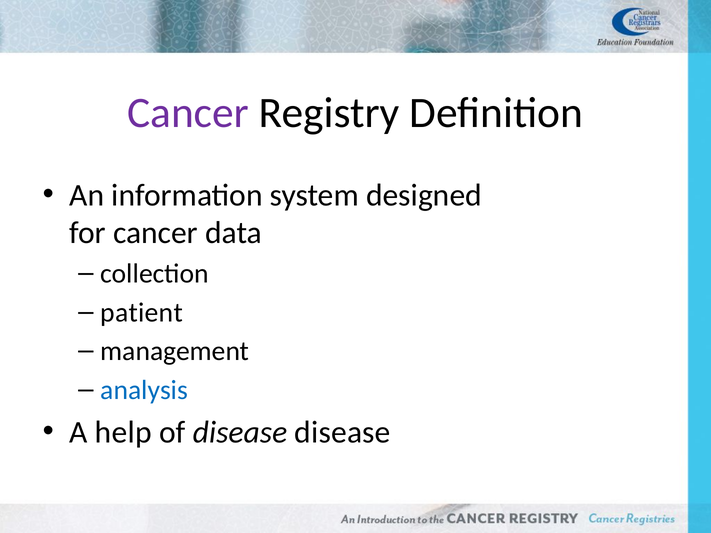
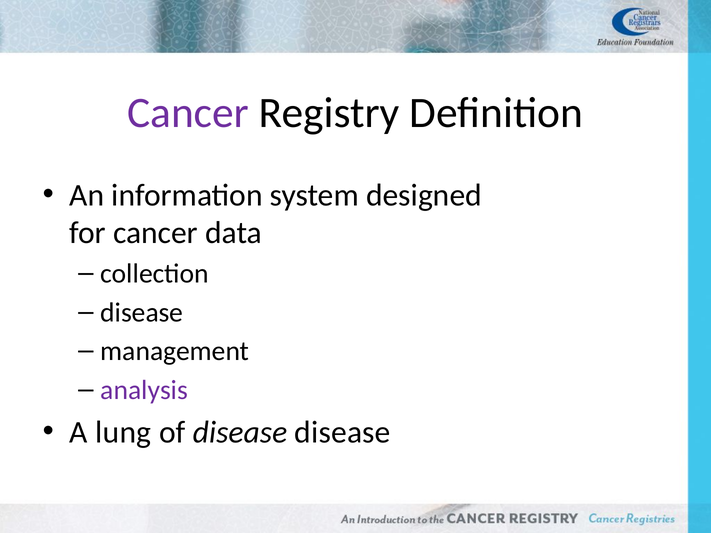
patient: patient -> disease (142, 313)
analysis colour: blue -> purple (144, 390)
help: help -> lung (123, 432)
